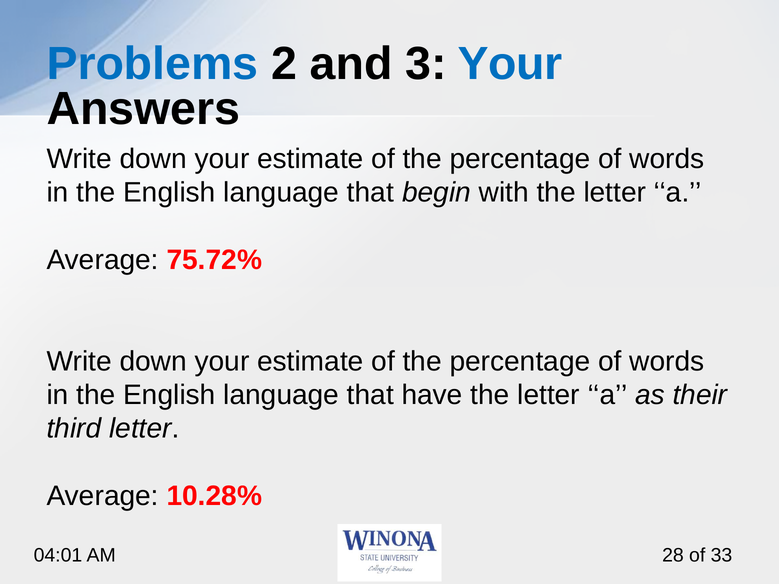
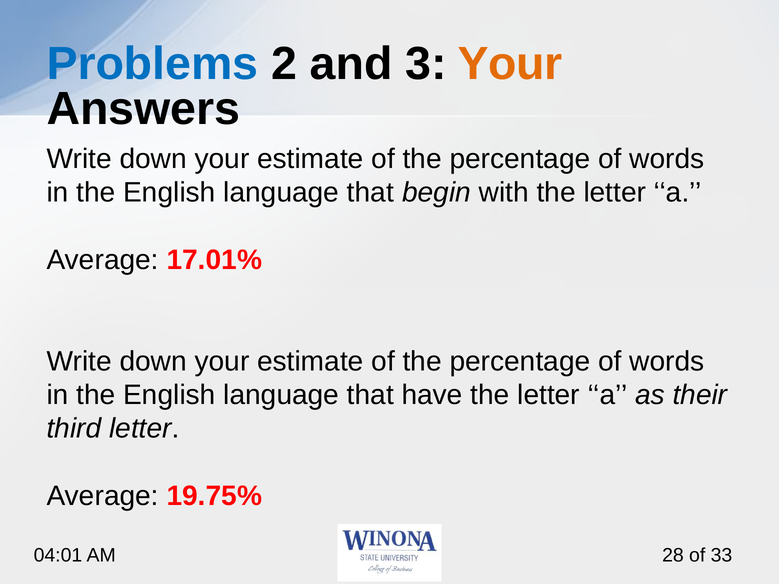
Your colour: blue -> orange (510, 64)
75.72%: 75.72% -> 17.01% (214, 260)
10.28%: 10.28% -> 19.75% (214, 496)
